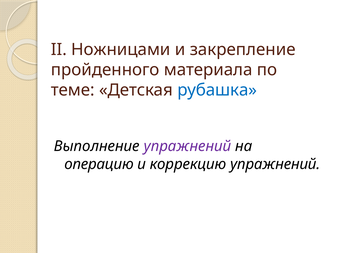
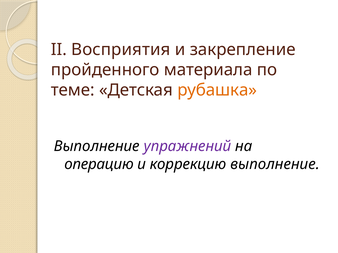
Ножницами: Ножницами -> Восприятия (121, 50)
рубашка colour: blue -> orange (217, 90)
коррекцию упражнений: упражнений -> выполнение (275, 164)
